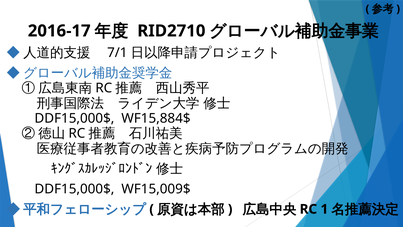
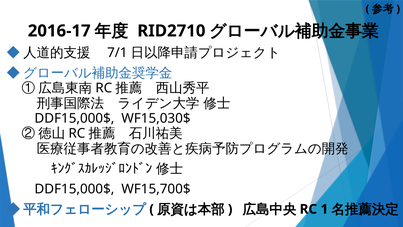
WF15,884$: WF15,884$ -> WF15,030$ (156, 118)
WF15,009$: WF15,009$ -> WF15,700$ (156, 189)
